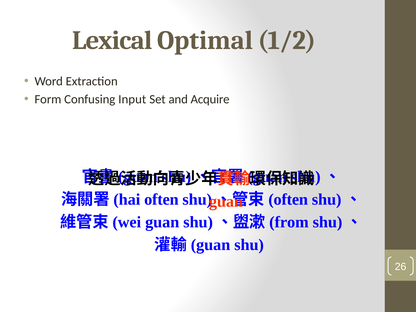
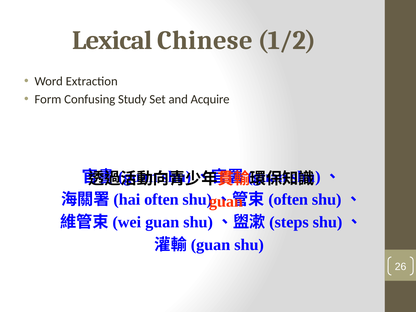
Optimal: Optimal -> Chinese (205, 40)
Input: Input -> Study (132, 99)
from: from -> steps (289, 222)
